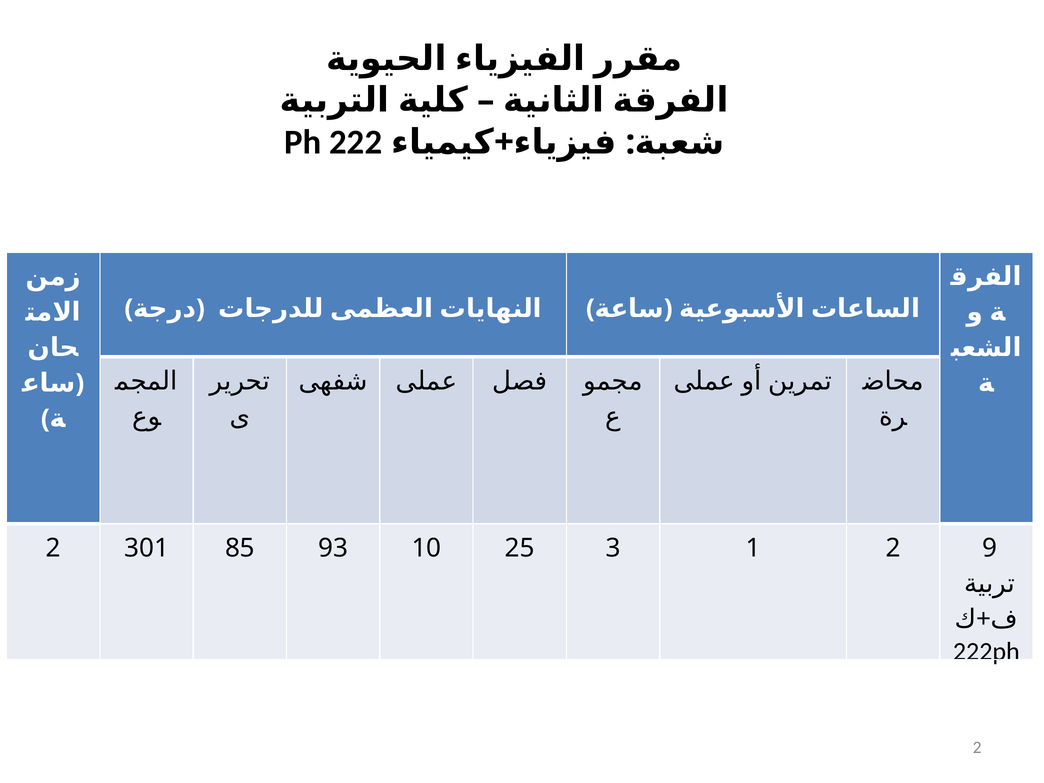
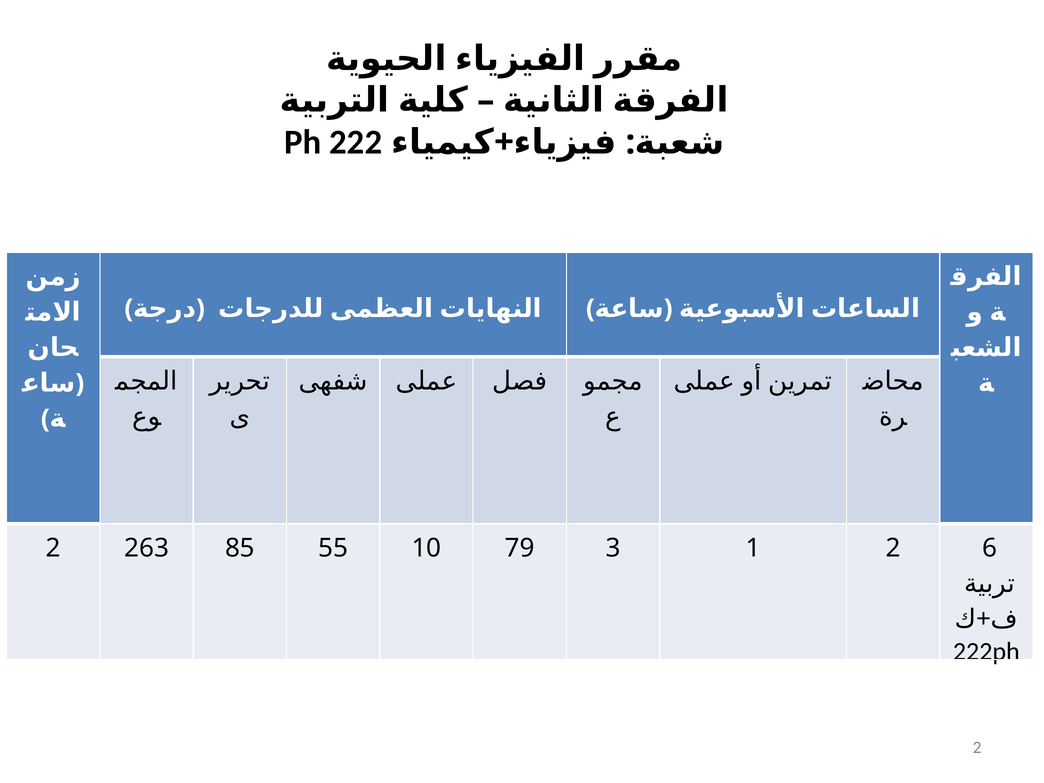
301: 301 -> 263 (147, 548)
93: 93 -> 55 (333, 548)
25: 25 -> 79 (520, 548)
9: 9 -> 6 (990, 548)
